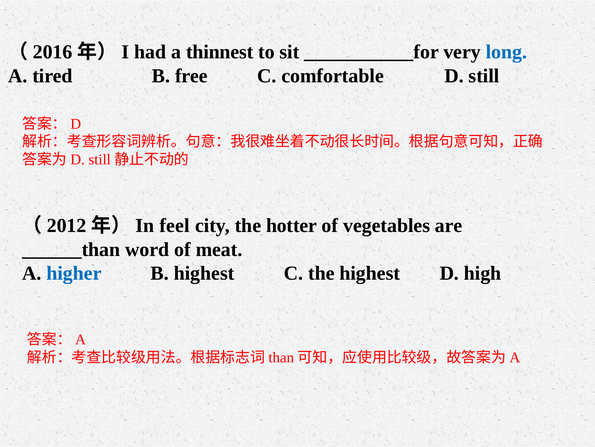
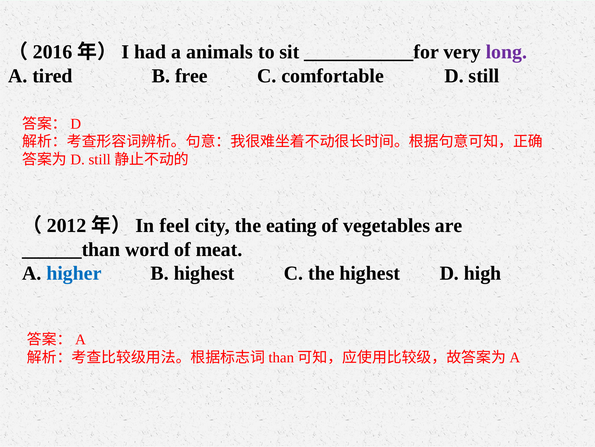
thinnest: thinnest -> animals (220, 52)
long colour: blue -> purple (506, 52)
hotter: hotter -> eating (291, 225)
